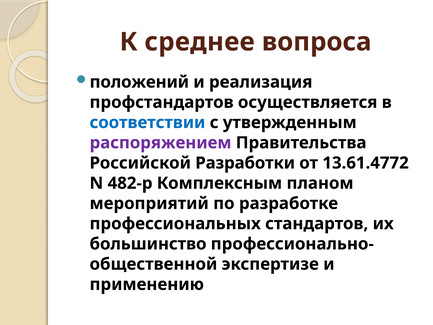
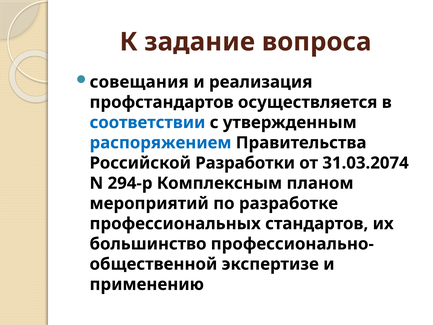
среднее: среднее -> задание (200, 42)
положений: положений -> совещания (139, 82)
распоряжением colour: purple -> blue (161, 143)
13.61.4772: 13.61.4772 -> 31.03.2074 (366, 163)
482-р: 482-р -> 294-р (130, 183)
